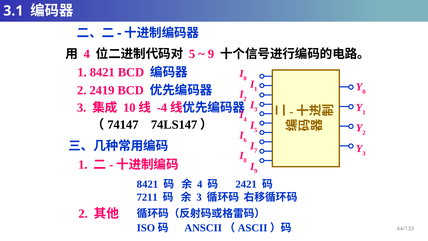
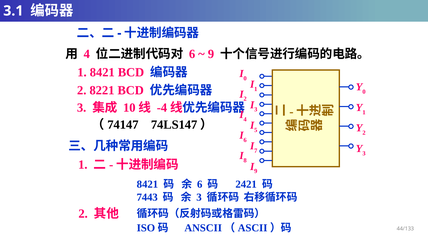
5: 5 -> 6 (192, 54)
2419: 2419 -> 8221 (102, 90)
4: 4 -> 6 (200, 184)
7211: 7211 -> 7443 (147, 197)
